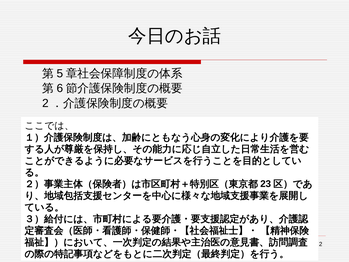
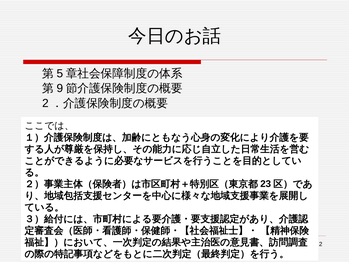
6: 6 -> 9 (60, 88)
